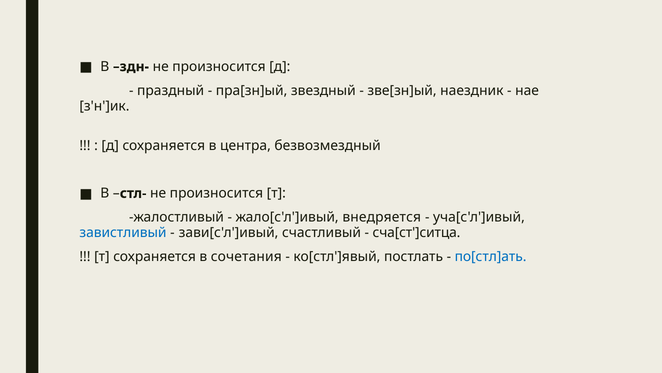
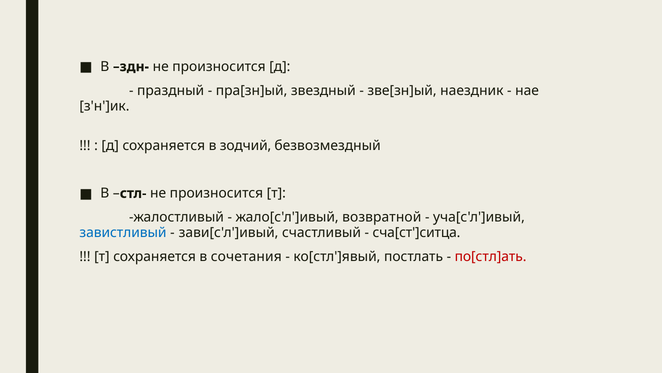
центра: центра -> зодчий (246, 145)
внедряется: внедряется -> возвратной (382, 217)
по[стл]ать colour: blue -> red (491, 256)
